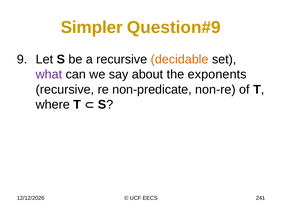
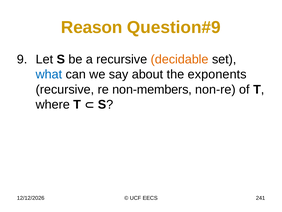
Simpler: Simpler -> Reason (92, 27)
what colour: purple -> blue (49, 74)
non-predicate: non-predicate -> non-members (152, 89)
